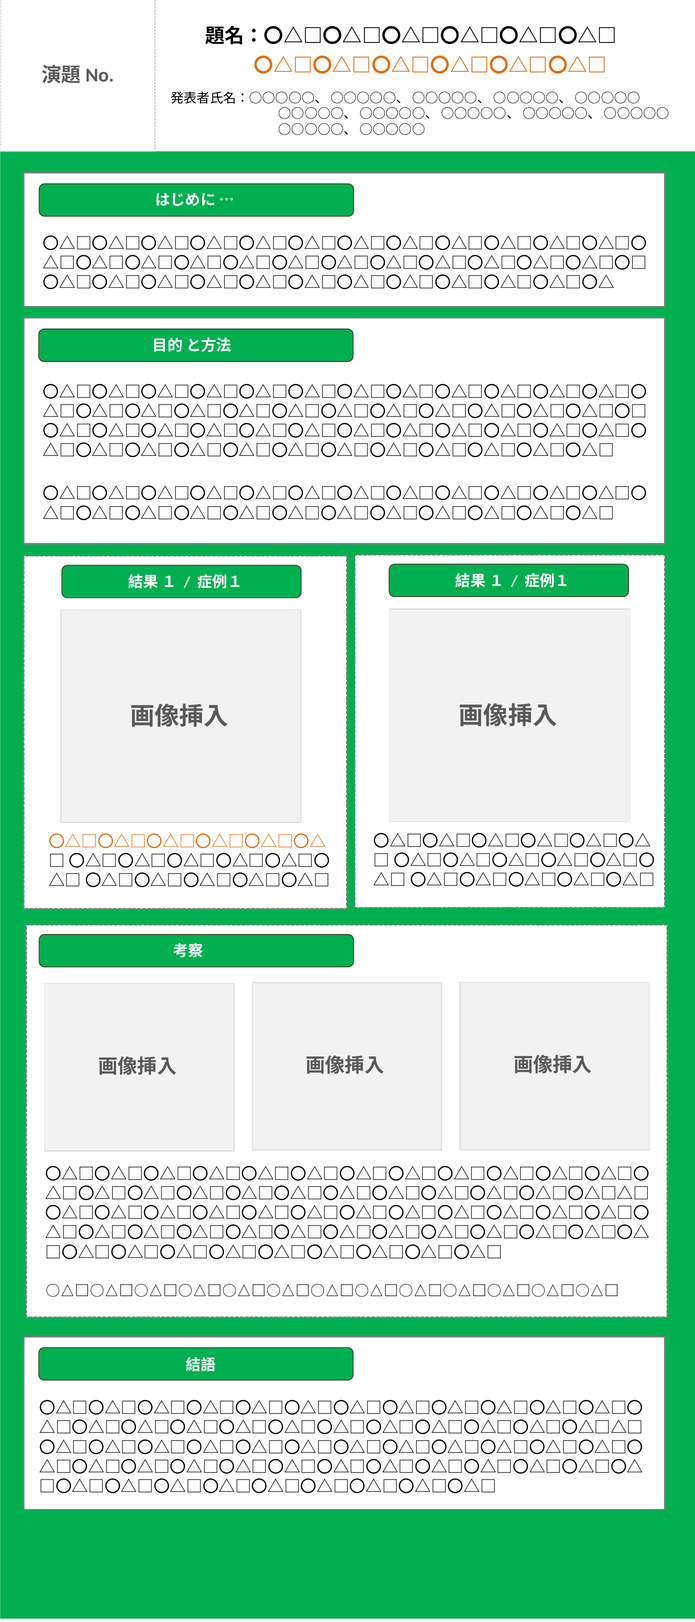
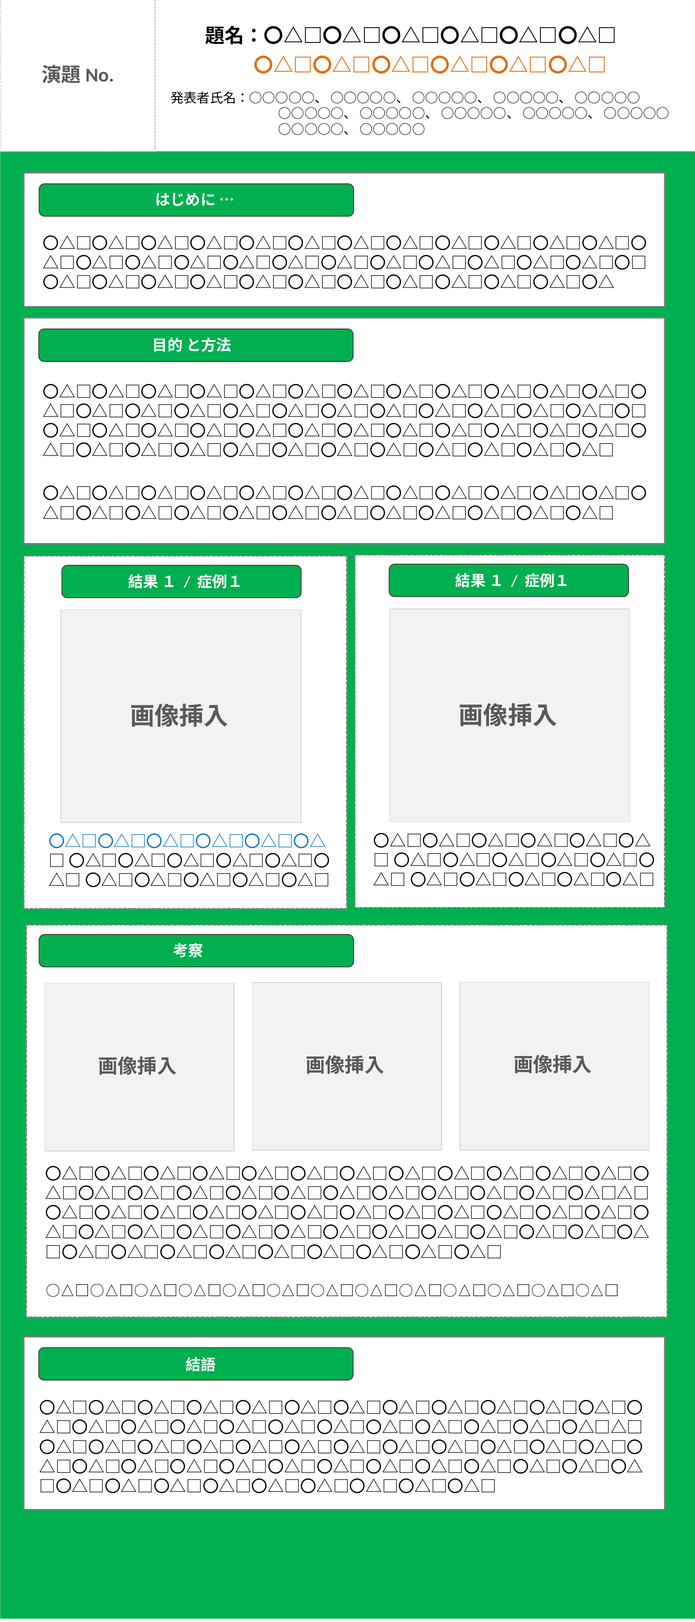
〇△□〇△□〇△□〇△□〇△□〇△ colour: orange -> blue (187, 842)
